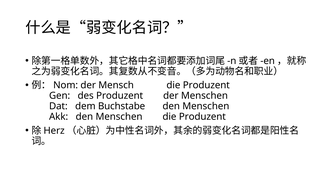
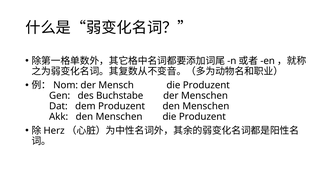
des Produzent: Produzent -> Buchstabe (120, 96)
dem Buchstabe: Buchstabe -> Produzent (122, 106)
